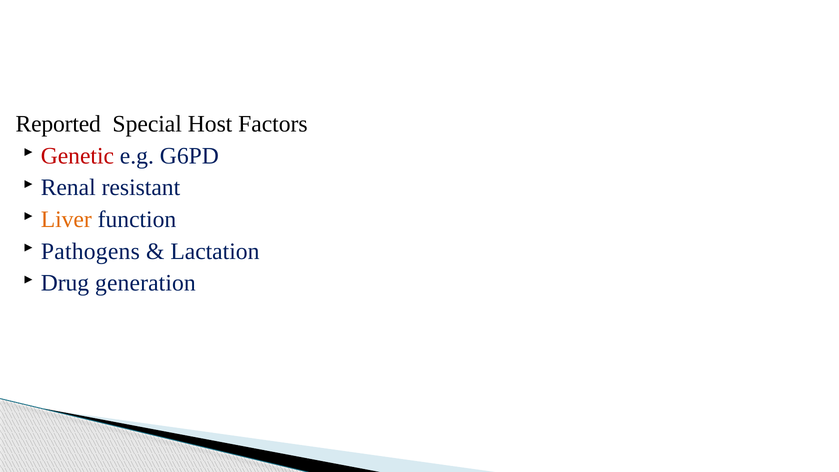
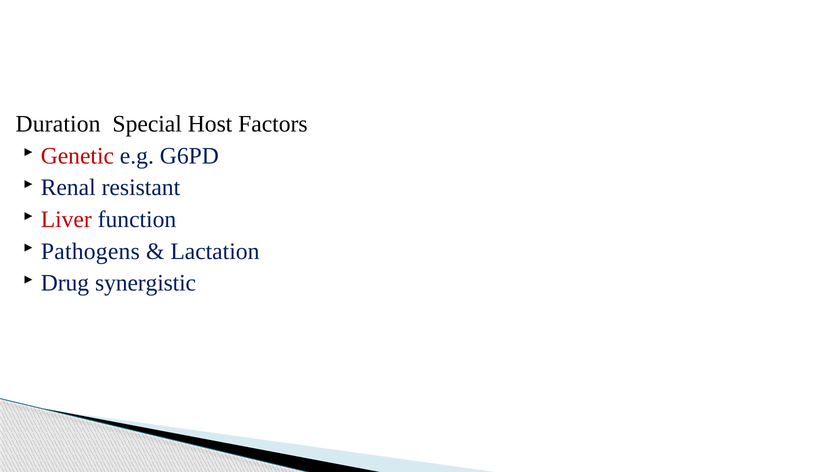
Reported: Reported -> Duration (58, 124)
Liver colour: orange -> red (66, 219)
generation: generation -> synergistic (146, 283)
